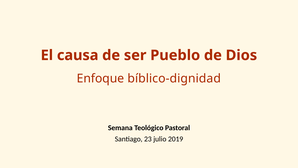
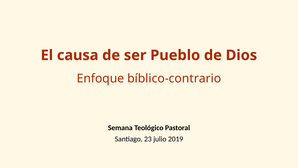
bíblico-dignidad: bíblico-dignidad -> bíblico-contrario (174, 78)
